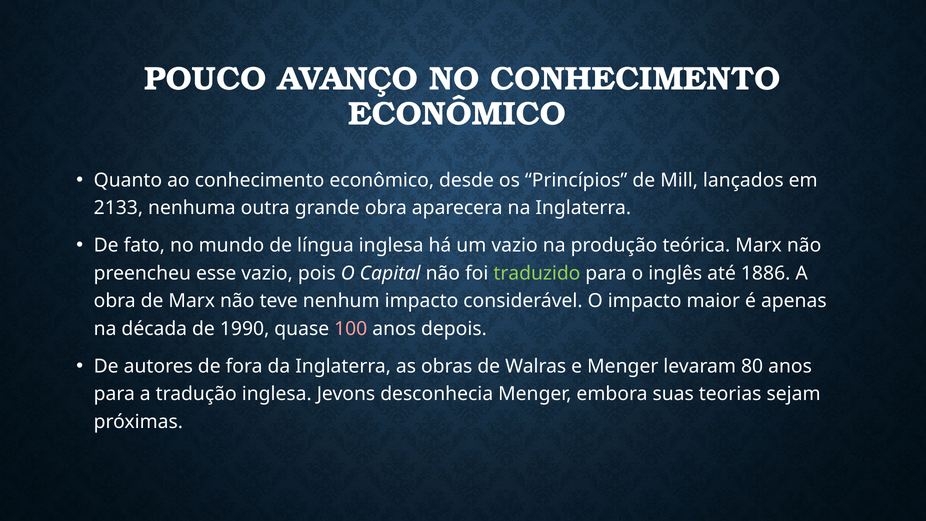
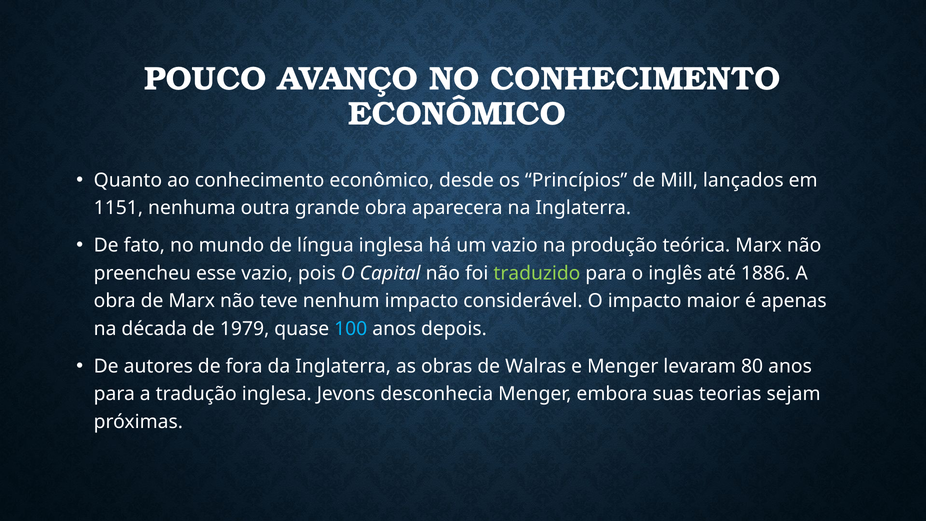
2133: 2133 -> 1151 (118, 208)
1990: 1990 -> 1979 (245, 329)
100 colour: pink -> light blue (351, 329)
